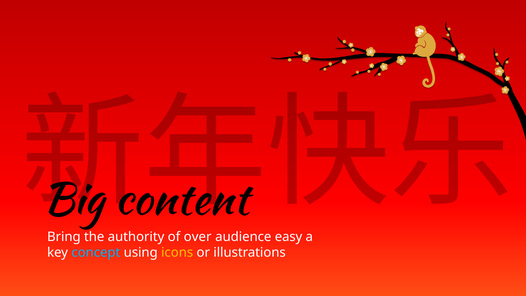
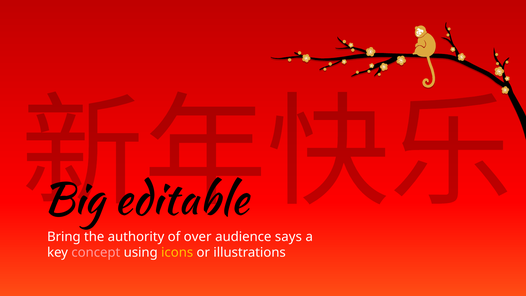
content: content -> editable (181, 199)
easy: easy -> says (288, 237)
concept colour: light blue -> pink (96, 252)
